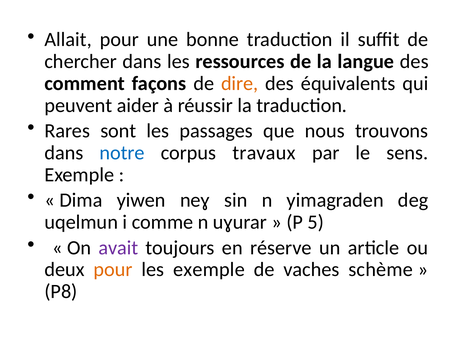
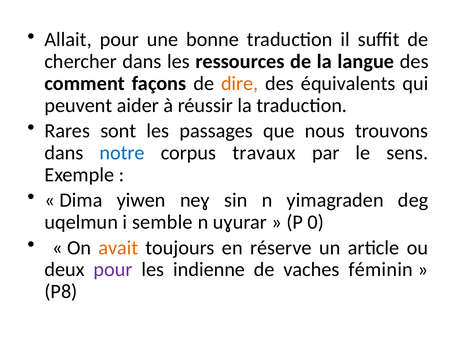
comme: comme -> semble (162, 222)
5: 5 -> 0 (316, 222)
avait colour: purple -> orange (118, 248)
pour colour: orange -> purple (113, 270)
les exemple: exemple -> indienne (209, 270)
schème: schème -> féminin (381, 270)
